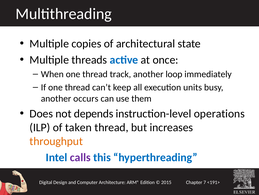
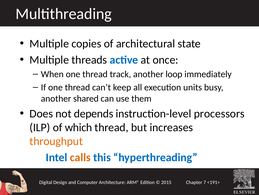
occurs: occurs -> shared (86, 98)
operations: operations -> processors (219, 113)
taken: taken -> which (79, 127)
calls colour: purple -> orange (80, 157)
